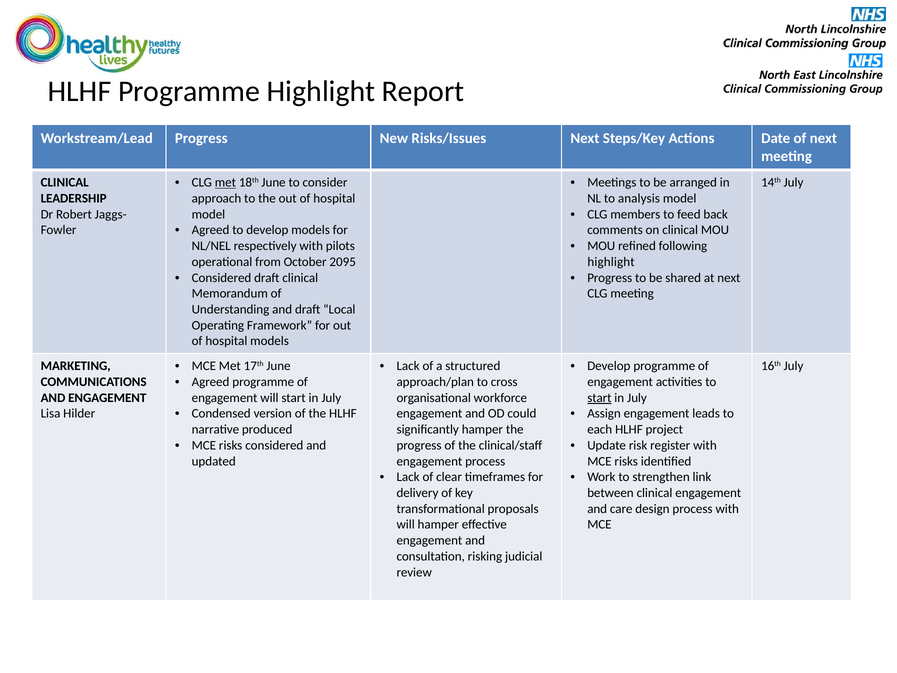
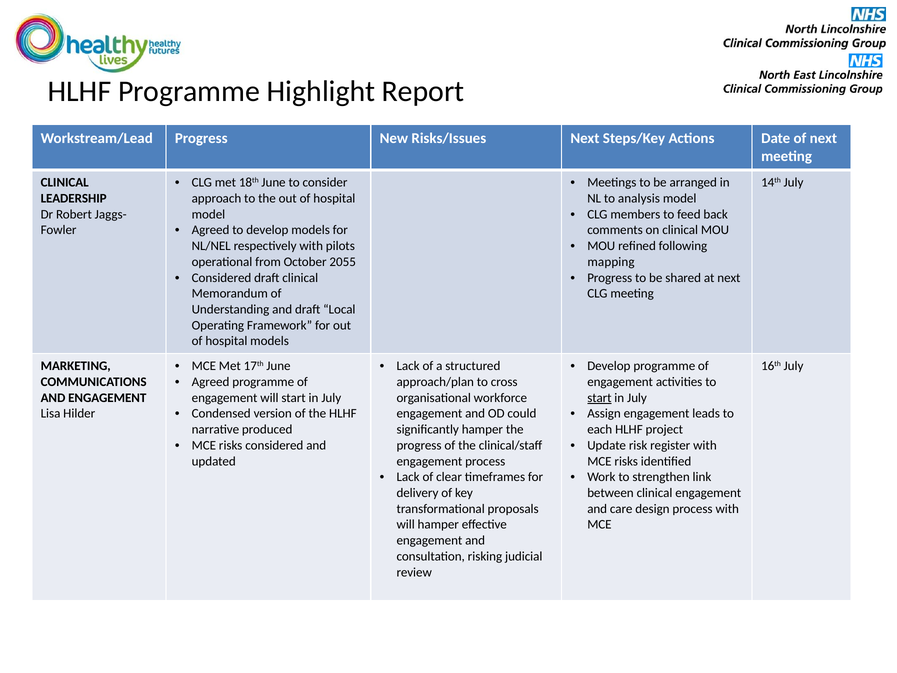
met underline: present -> none (225, 182)
2095: 2095 -> 2055 (343, 262)
highlight: highlight -> mapping (611, 262)
